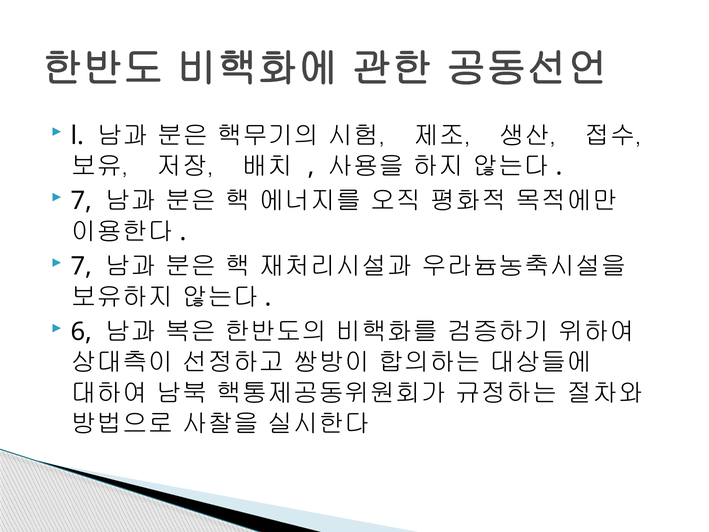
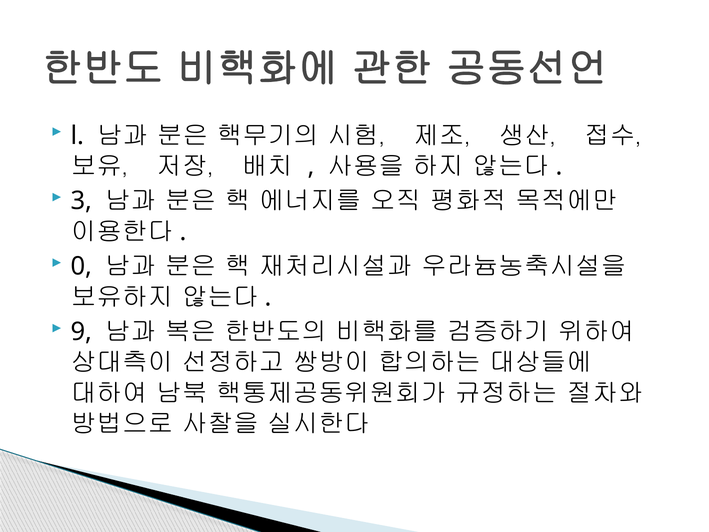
7: 7 -> 3 (82, 201)
7: 7 -> 0 (82, 266)
6: 6 -> 9 (82, 332)
